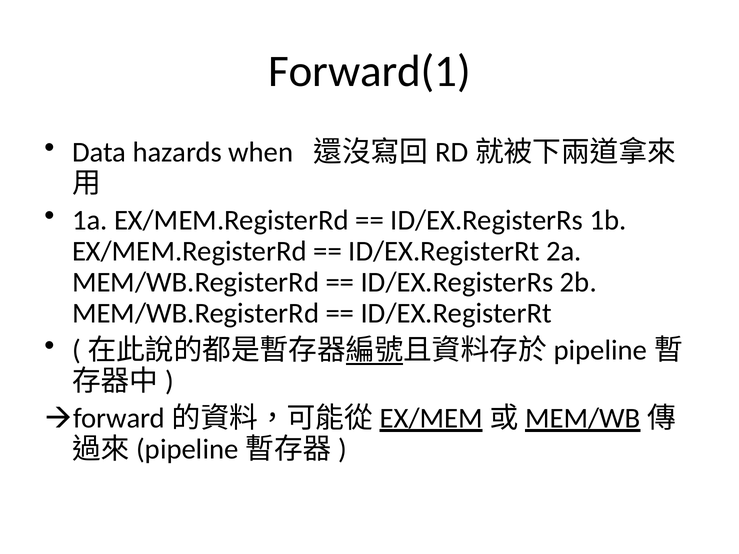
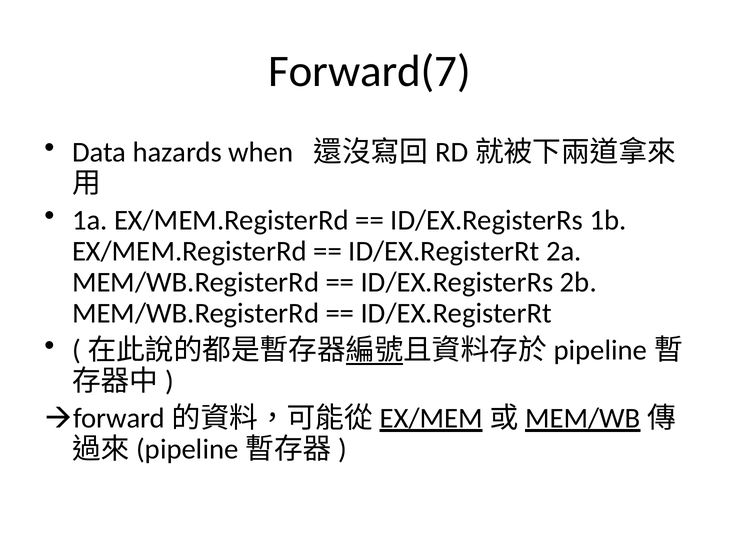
Forward(1: Forward(1 -> Forward(7 (369, 72)
